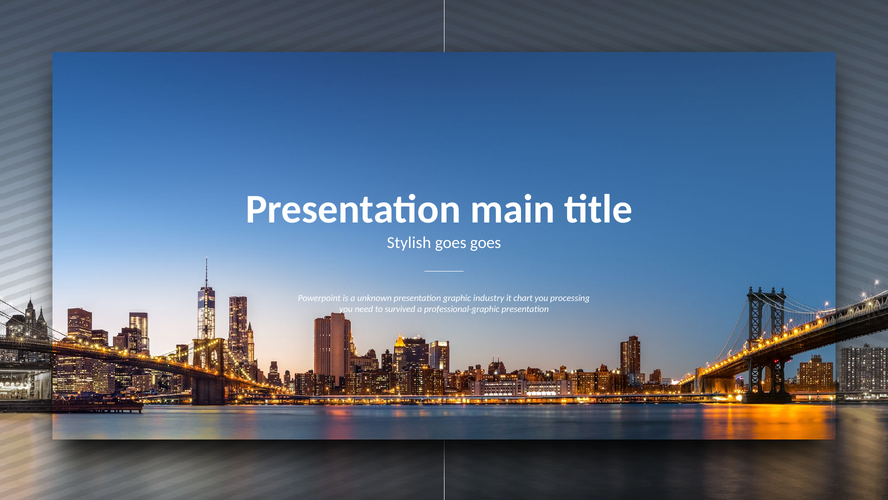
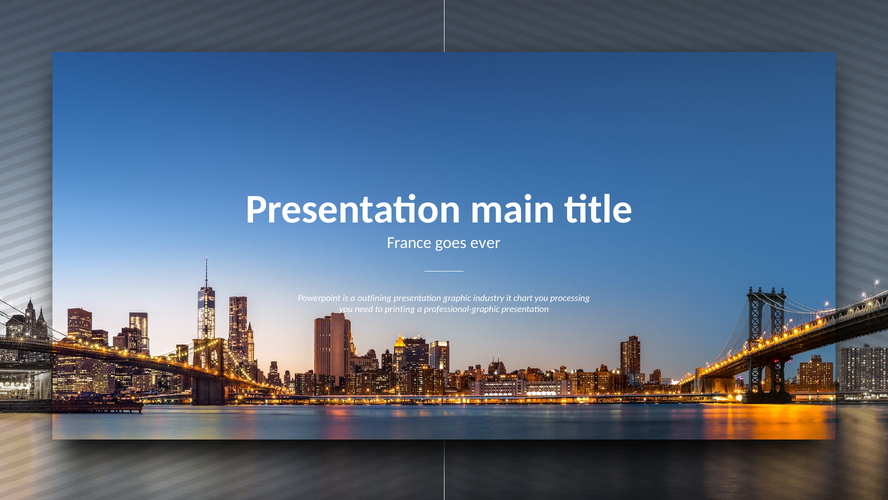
Stylish: Stylish -> France (409, 243)
goes goes: goes -> ever (485, 243)
unknown: unknown -> outlining (374, 298)
survived: survived -> printing (400, 309)
